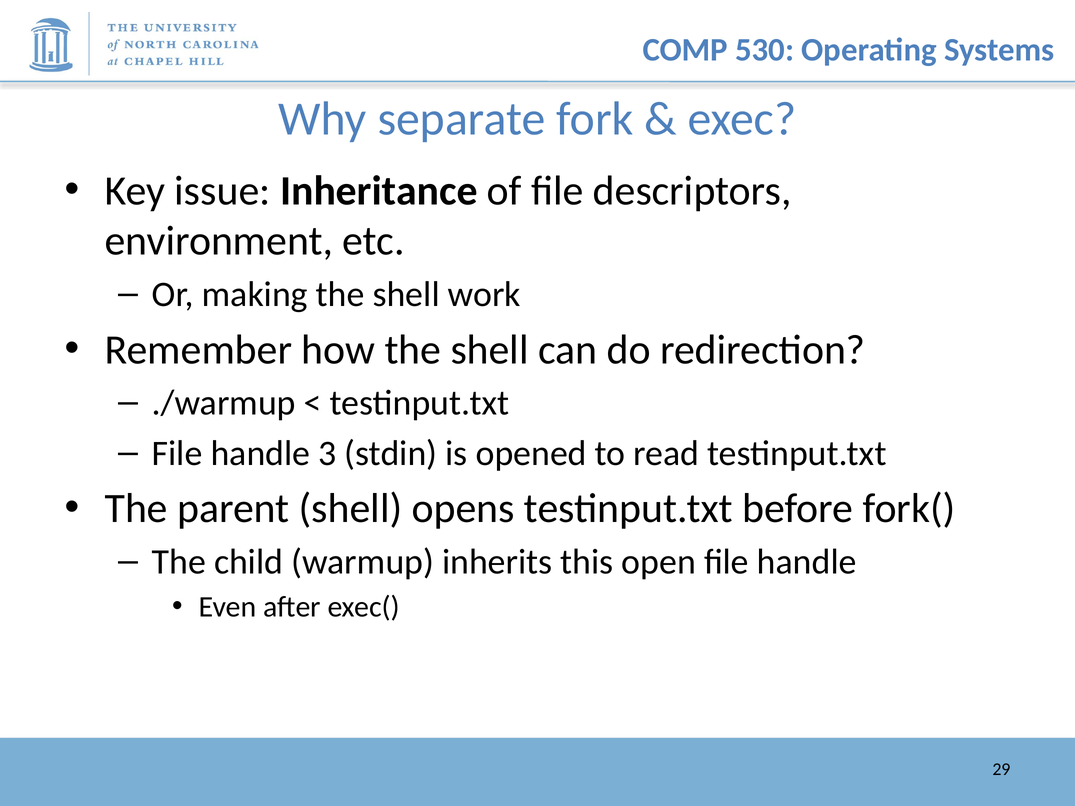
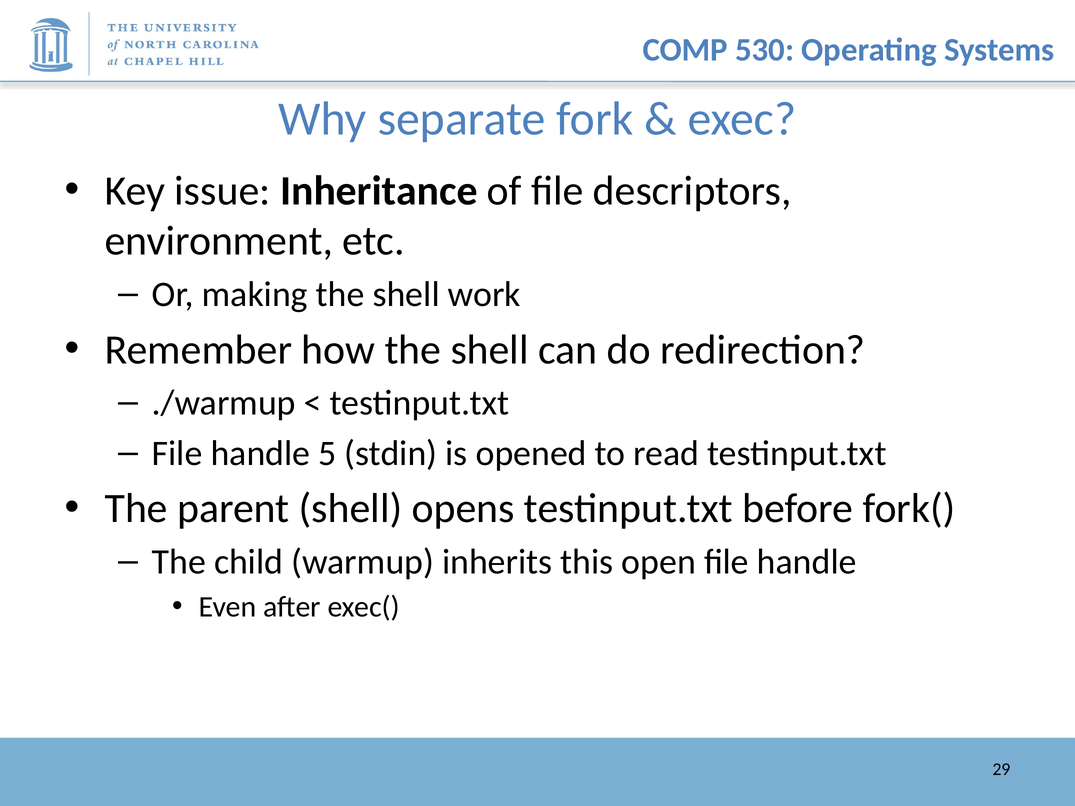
3: 3 -> 5 (327, 453)
